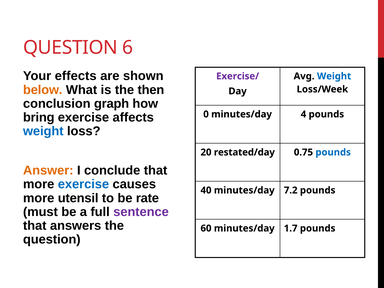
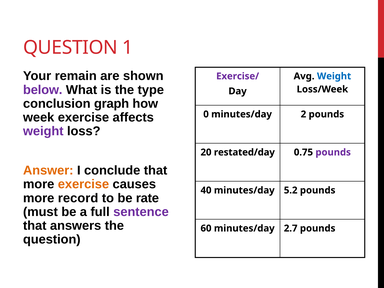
6: 6 -> 1 (128, 47)
effects: effects -> remain (76, 76)
below colour: orange -> purple (43, 90)
then: then -> type (151, 90)
bring: bring -> week (39, 117)
4: 4 -> 2 (303, 114)
weight colour: blue -> purple (43, 131)
pounds colour: blue -> purple (333, 152)
exercise colour: blue -> orange (83, 184)
7.2: 7.2 -> 5.2 (291, 190)
utensil: utensil -> record (78, 198)
1.7: 1.7 -> 2.7 (291, 228)
